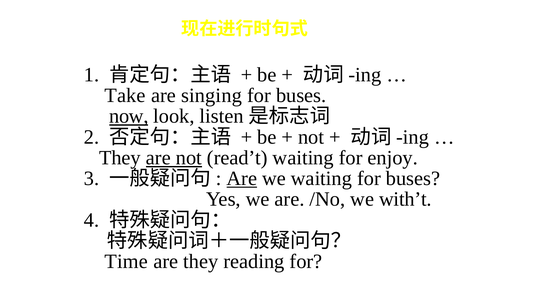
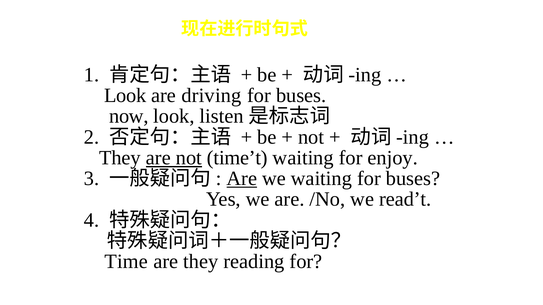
Take: Take -> Look (125, 96)
singing: singing -> driving (211, 96)
now underline: present -> none (129, 116)
read’t: read’t -> time’t (237, 158)
with’t: with’t -> read’t (405, 200)
